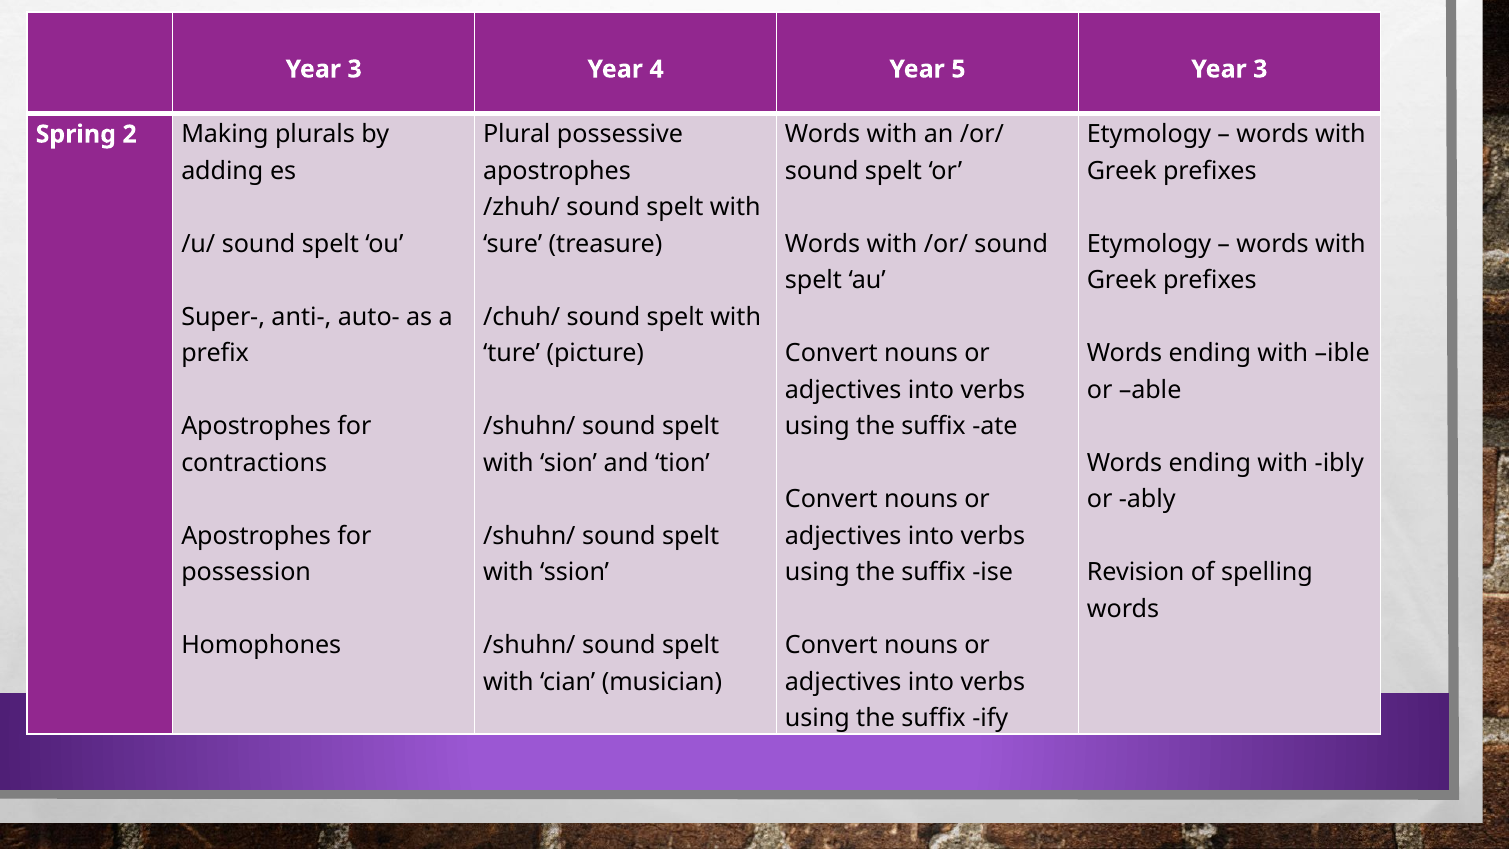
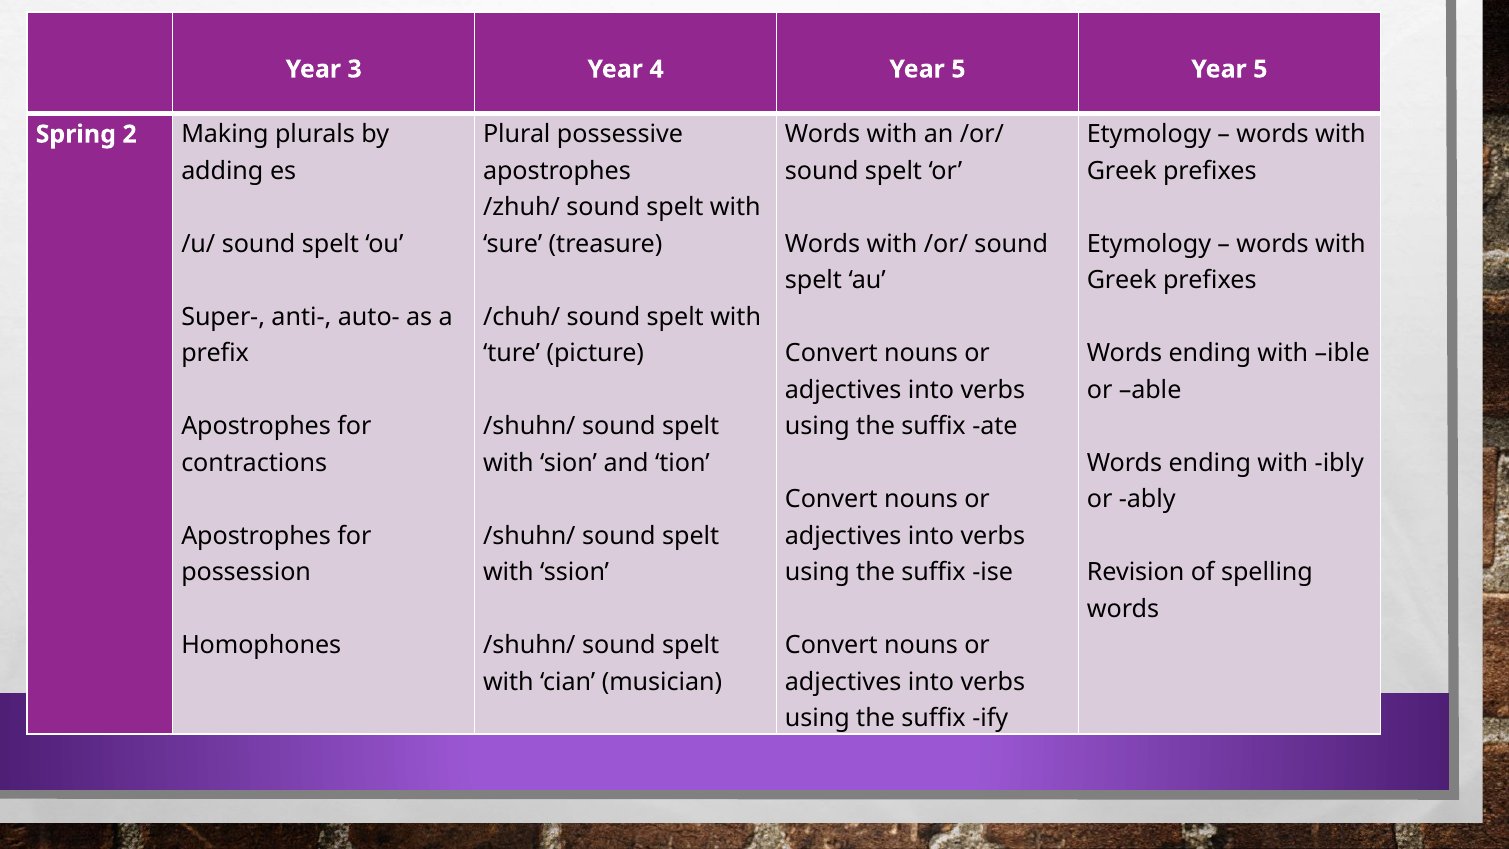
5 Year 3: 3 -> 5 (1260, 69)
